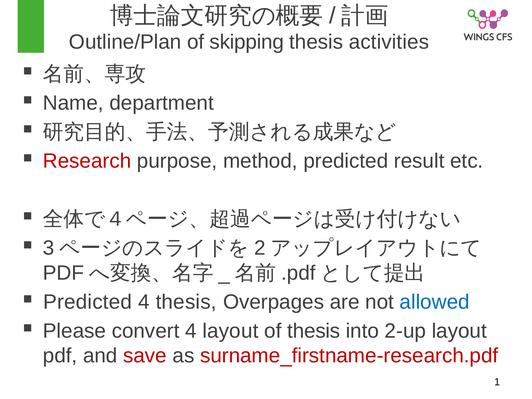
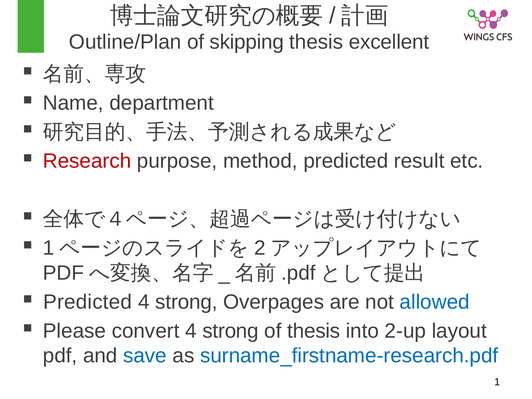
activities: activities -> excellent (389, 42)
3: 3 -> 1 (49, 248)
thesis: thesis -> strong (186, 302)
convert 4 layout: layout -> strong (231, 331)
save colour: red -> blue (145, 356)
surname_firstname-research.pdf colour: red -> blue (349, 356)
